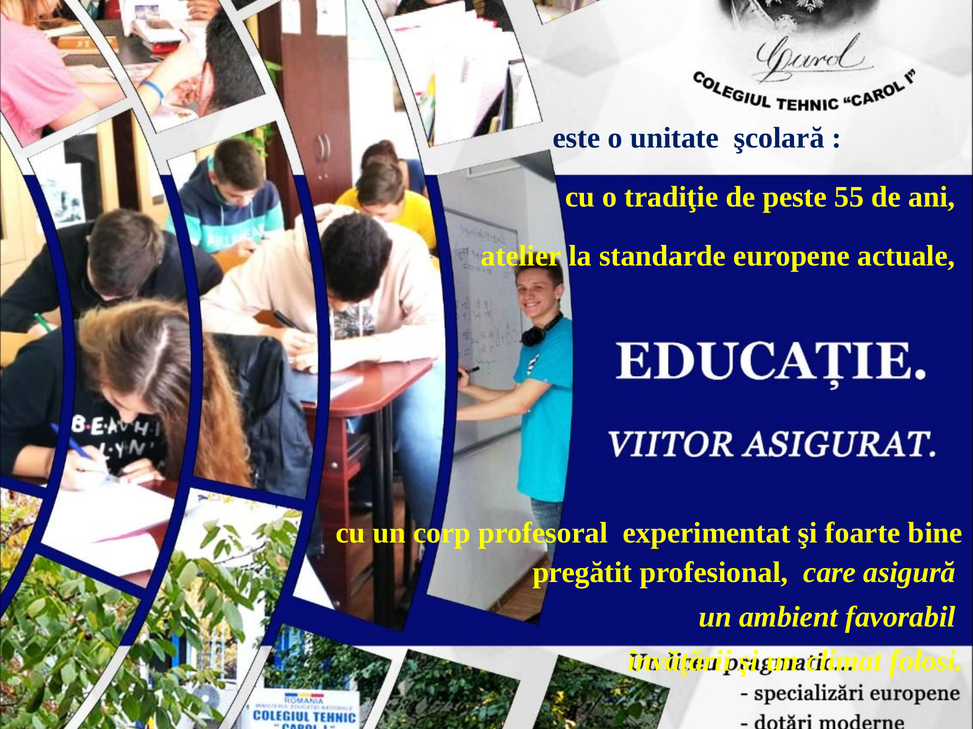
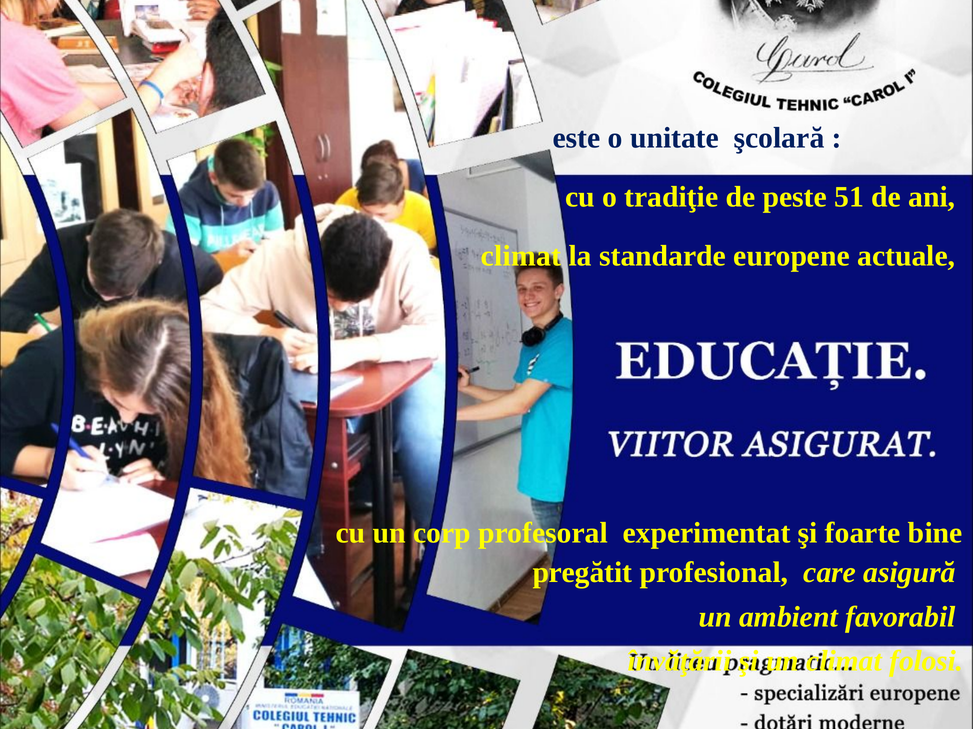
55: 55 -> 51 (849, 197)
atelier: atelier -> climat (521, 256)
